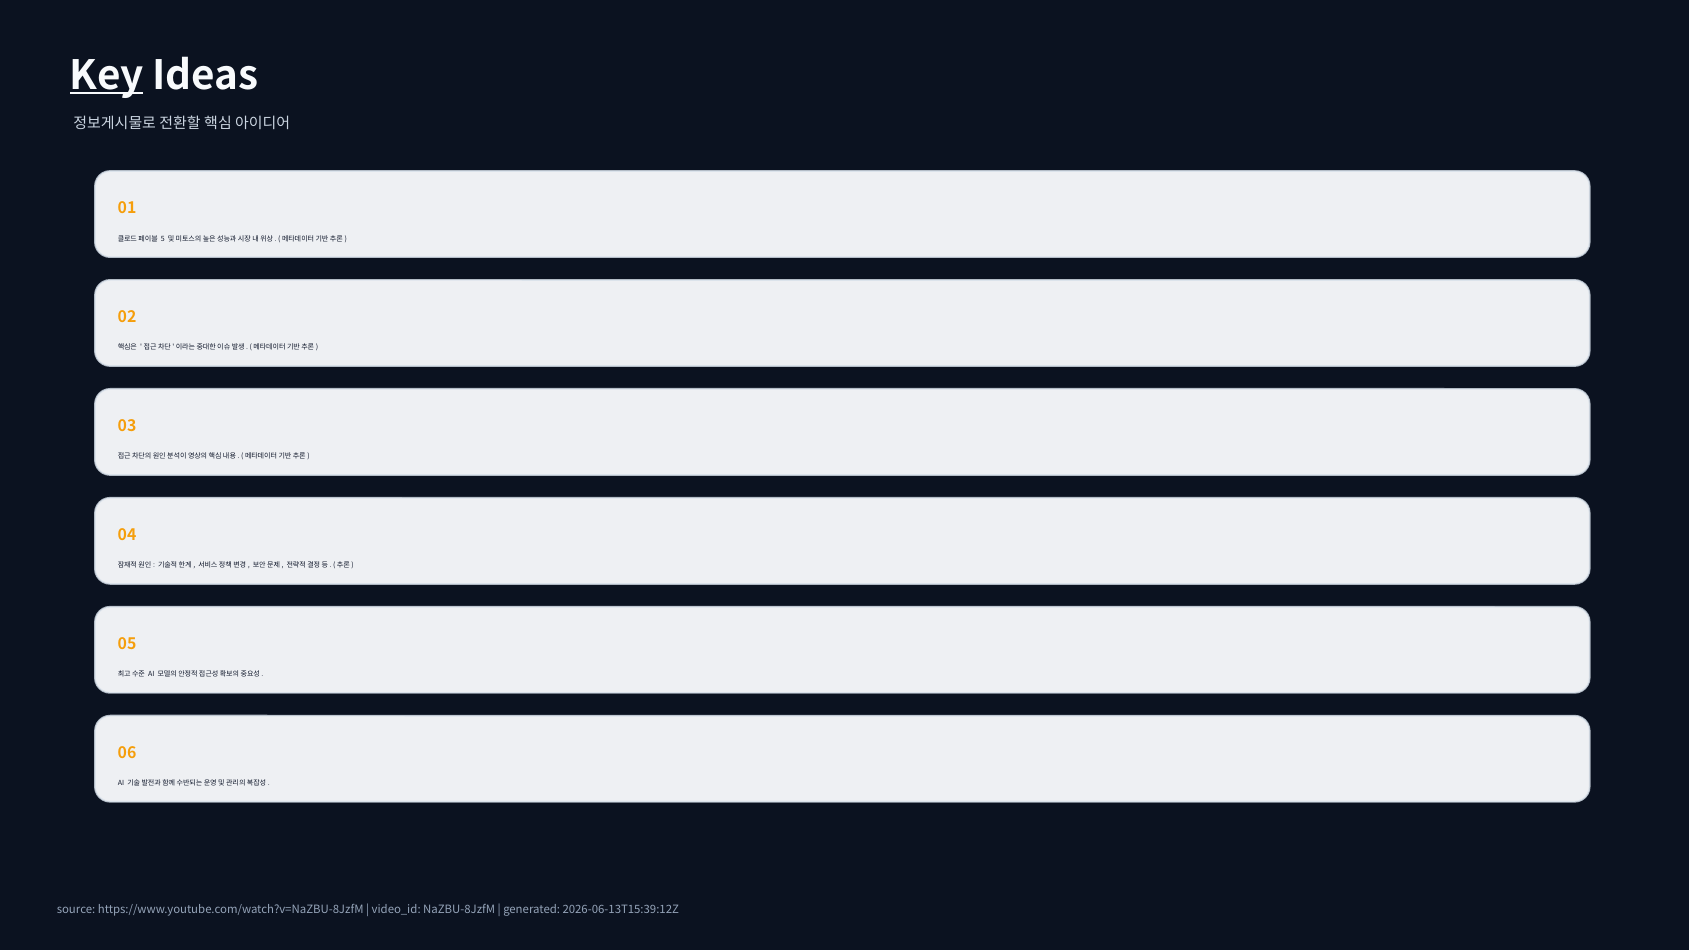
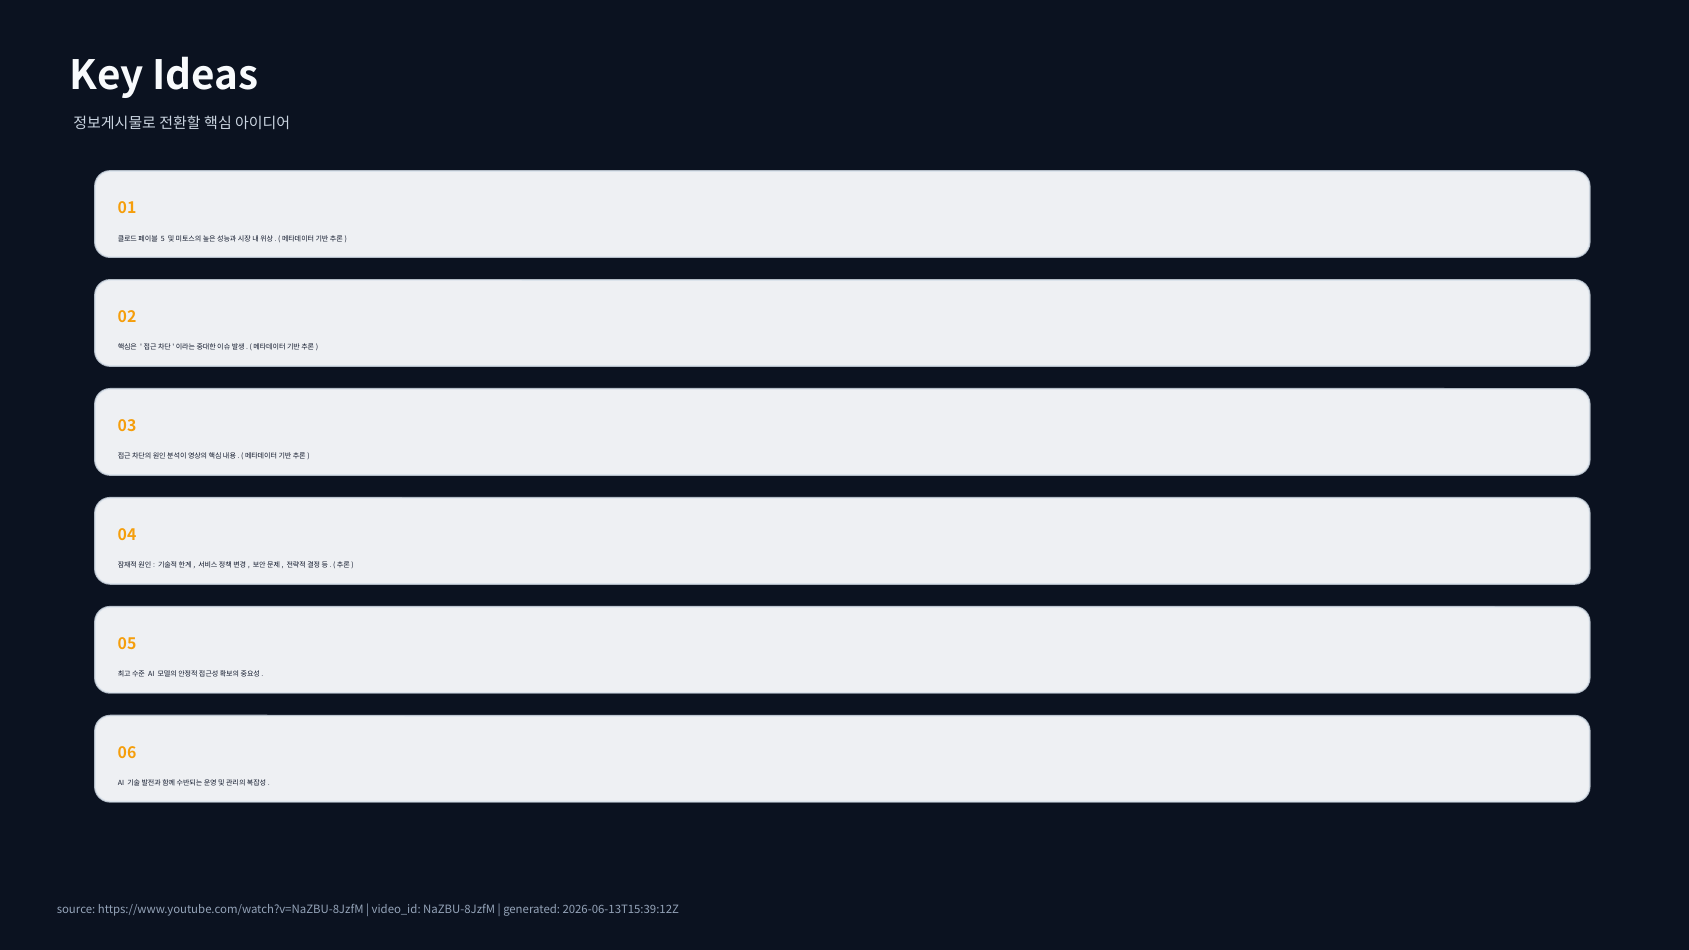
Key underline: present -> none (107, 76)
